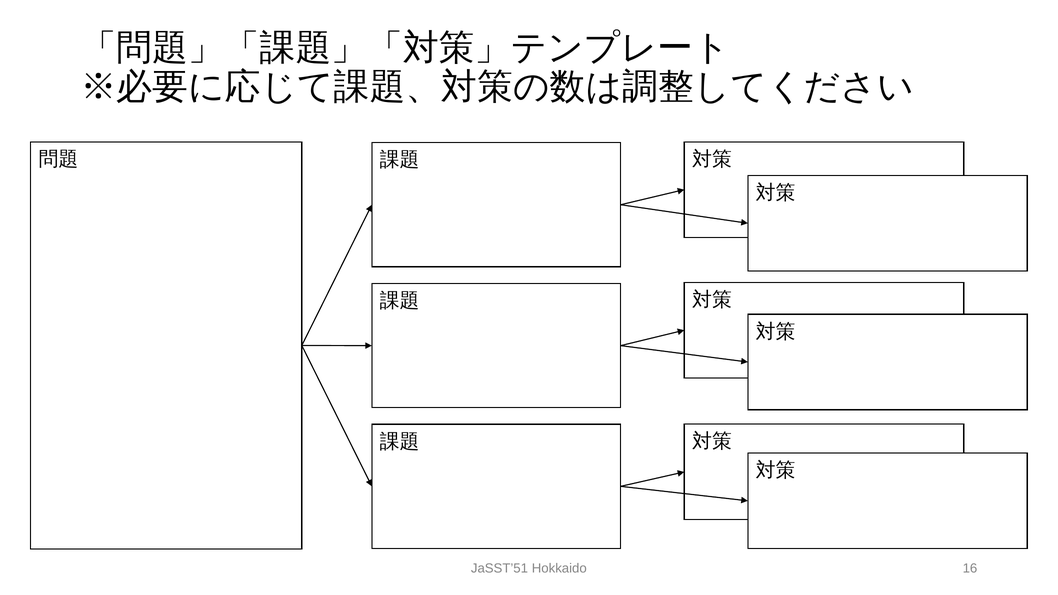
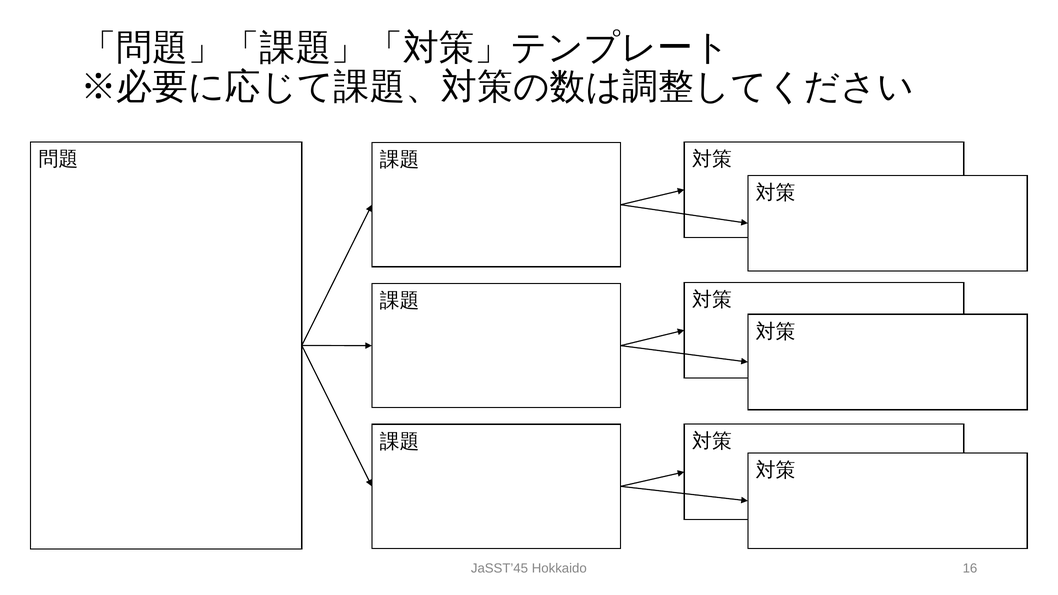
JaSST’51: JaSST’51 -> JaSST’45 (499, 568)
